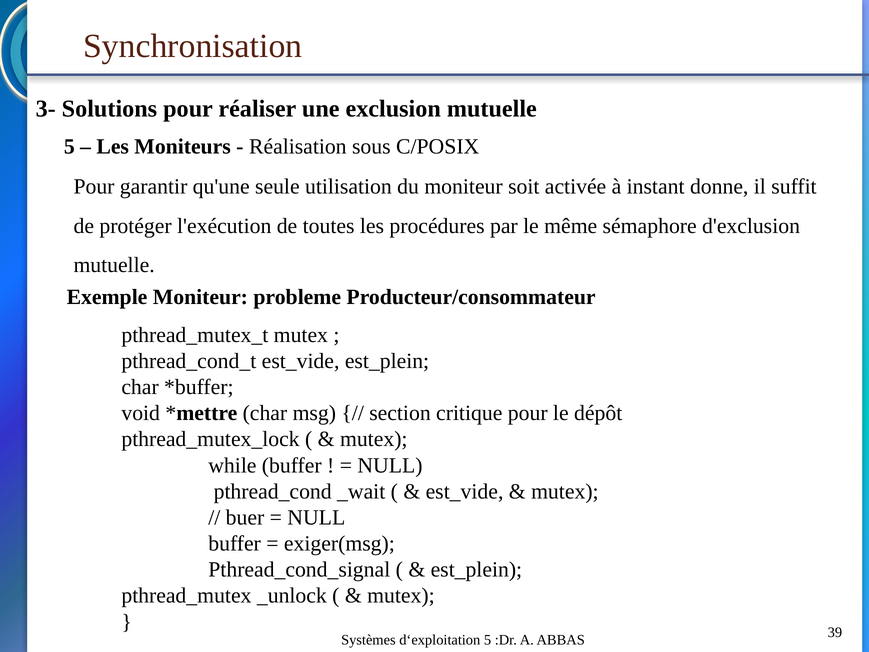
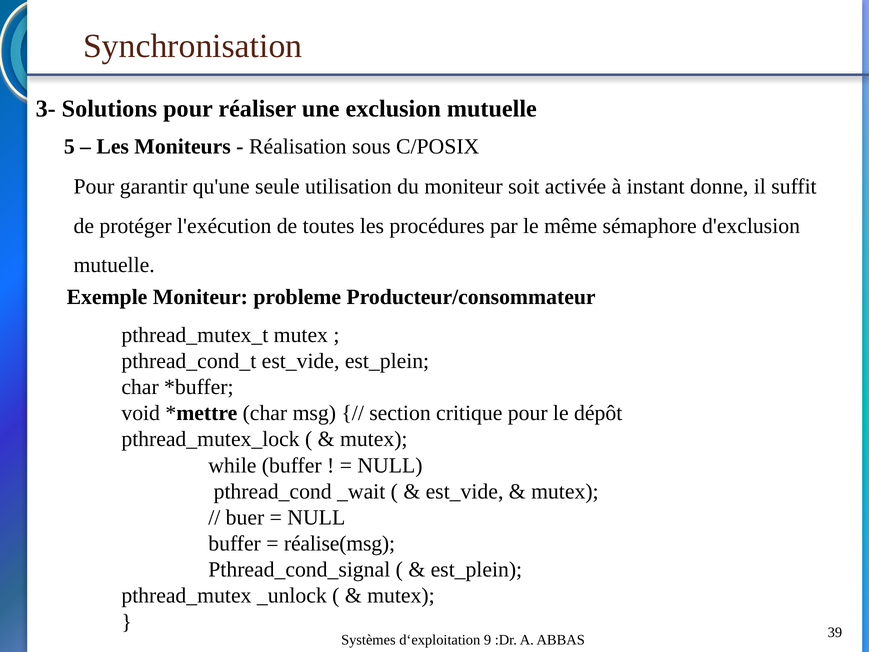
exiger(msg: exiger(msg -> réalise(msg (340, 543)
d‘exploitation 5: 5 -> 9 (488, 640)
